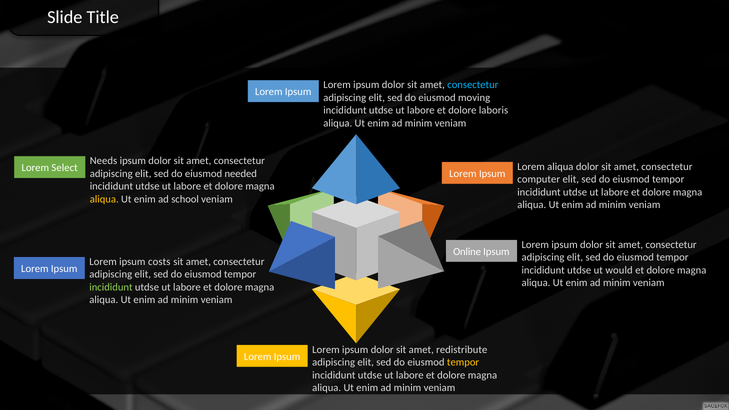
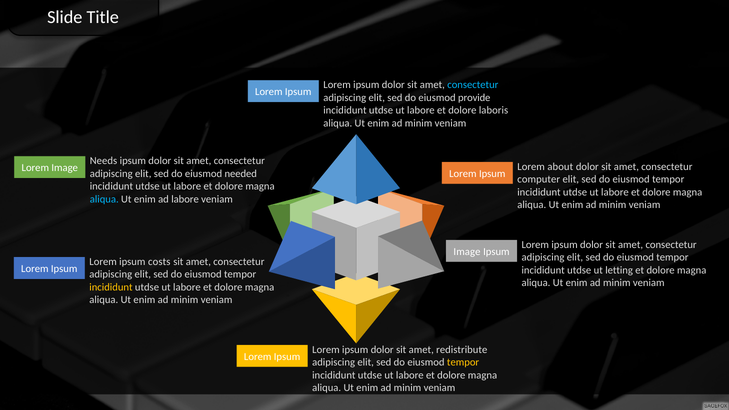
moving: moving -> provide (474, 98)
Lorem aliqua: aliqua -> about (560, 167)
Lorem Select: Select -> Image (65, 168)
aliqua colour: yellow -> light blue (104, 199)
ad school: school -> labore (185, 199)
Online: Online -> Image (467, 252)
would: would -> letting (619, 270)
incididunt colour: light green -> yellow (111, 287)
